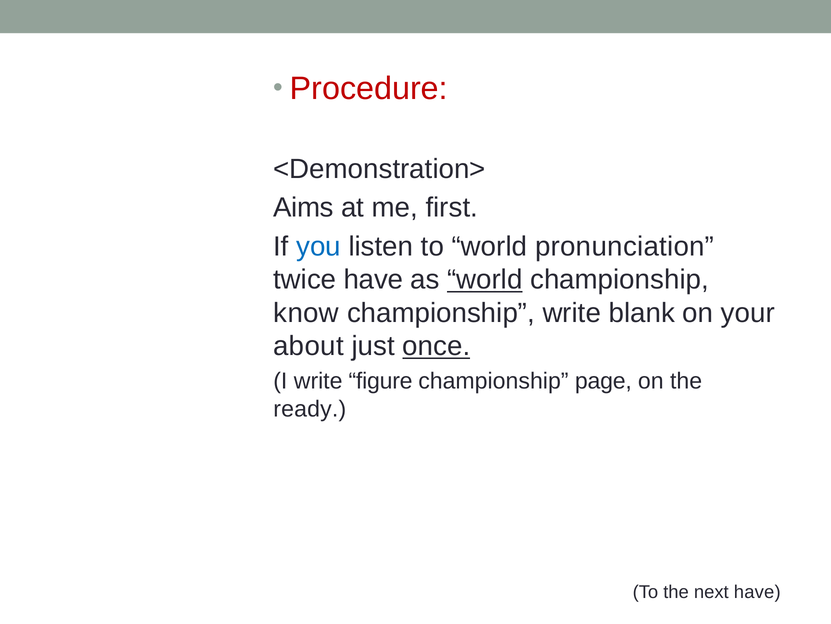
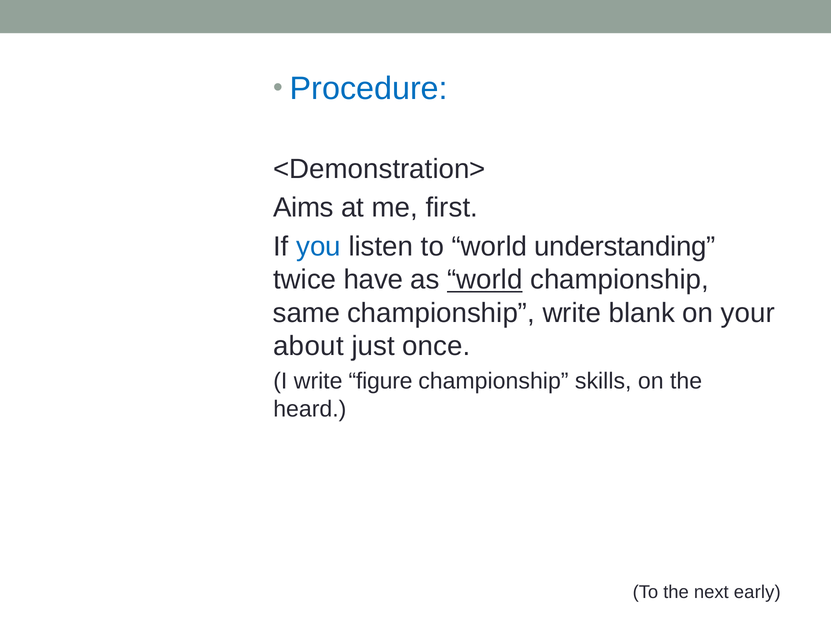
Procedure colour: red -> blue (369, 89)
pronunciation: pronunciation -> understanding (625, 246)
know: know -> same (306, 313)
once underline: present -> none (436, 346)
page: page -> skills (603, 381)
ready: ready -> heard (310, 408)
next have: have -> early (757, 592)
